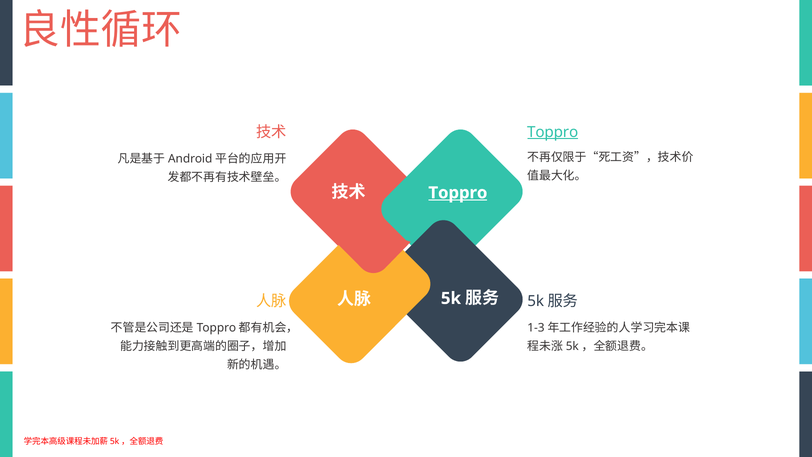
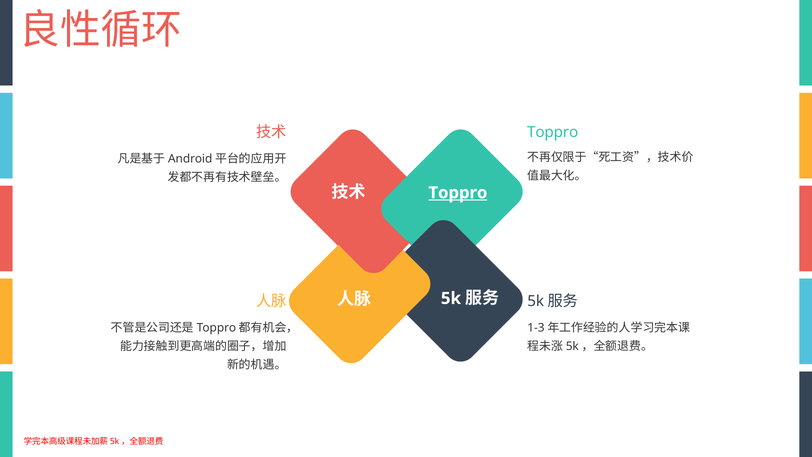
Toppro underline: present -> none (553, 132)
